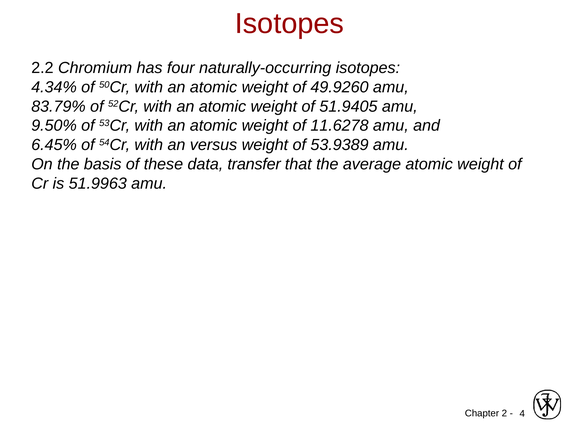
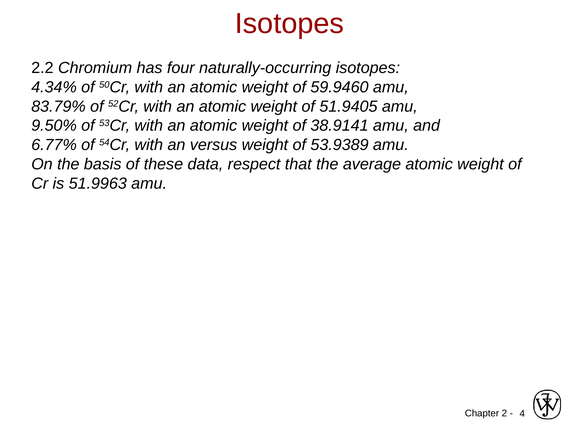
49.9260: 49.9260 -> 59.9460 (340, 87)
11.6278: 11.6278 -> 38.9141 (340, 126)
6.45%: 6.45% -> 6.77% (54, 145)
transfer: transfer -> respect (254, 164)
